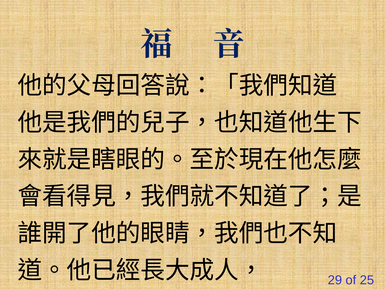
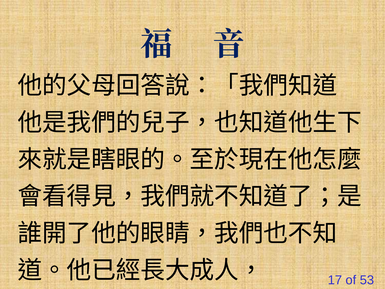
29: 29 -> 17 (335, 280)
25: 25 -> 53 (367, 280)
